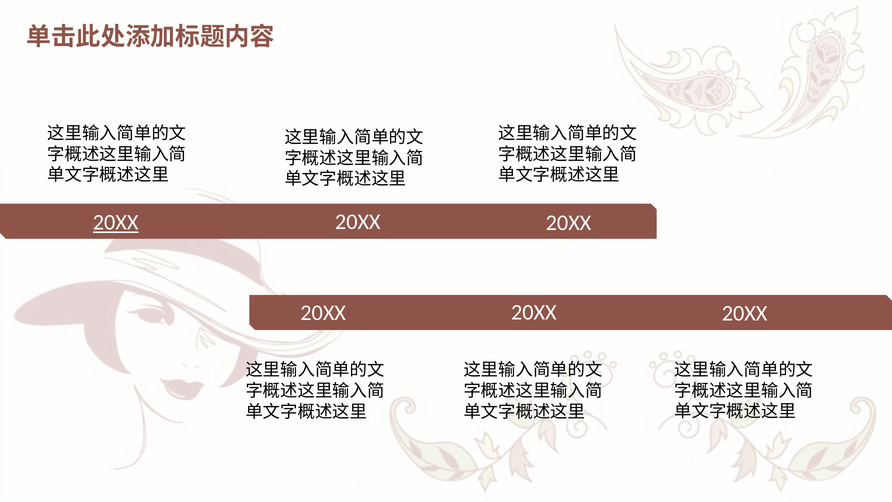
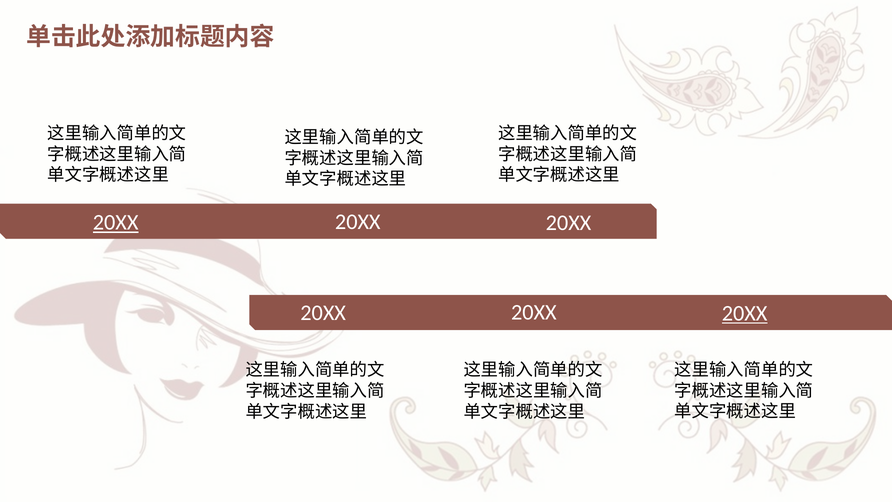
20XX underline: none -> present (745, 313)
